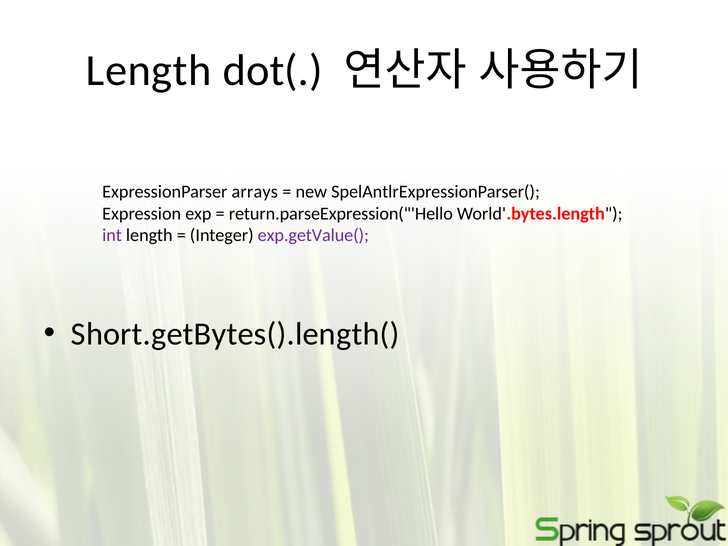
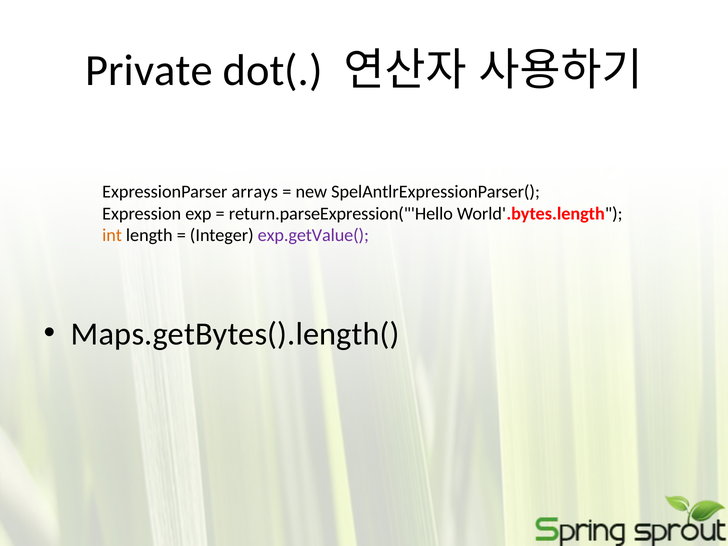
Length: Length -> Private (149, 70)
int colour: purple -> orange (112, 235)
Short.getBytes().length(: Short.getBytes().length( -> Maps.getBytes().length( (235, 334)
